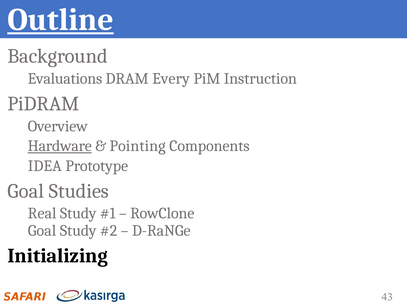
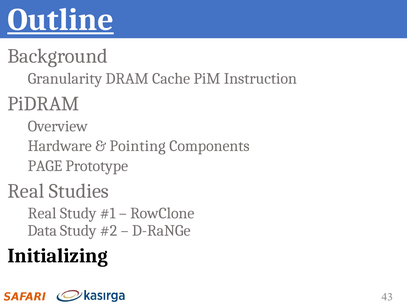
Evaluations: Evaluations -> Granularity (65, 79)
Every: Every -> Cache (171, 79)
Hardware underline: present -> none (60, 146)
IDEA: IDEA -> PAGE (45, 166)
Goal: Goal -> Real (26, 191)
Goal: Goal -> Data (42, 231)
